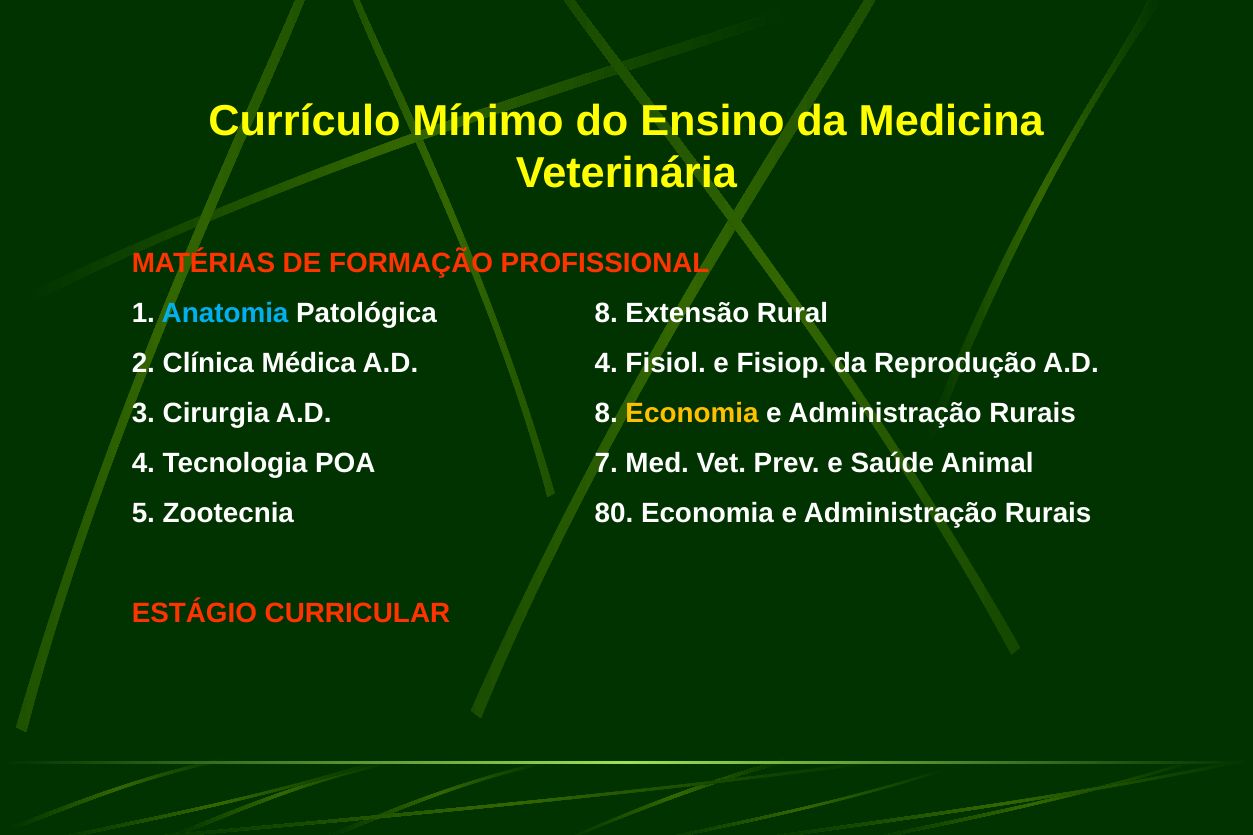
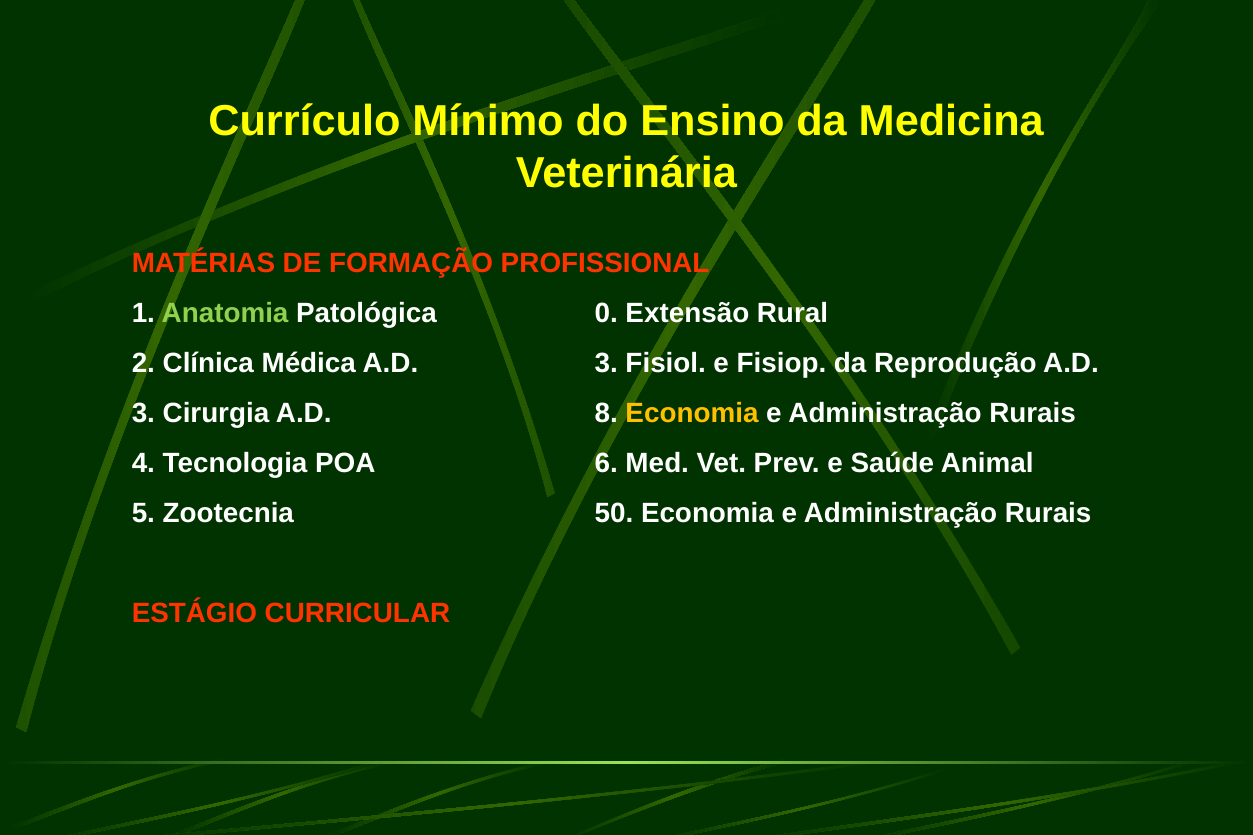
Anatomia colour: light blue -> light green (225, 313)
Patológica 8: 8 -> 0 (606, 313)
Médica A.D 4: 4 -> 3 (606, 363)
7: 7 -> 6 (606, 463)
80: 80 -> 50 (614, 513)
